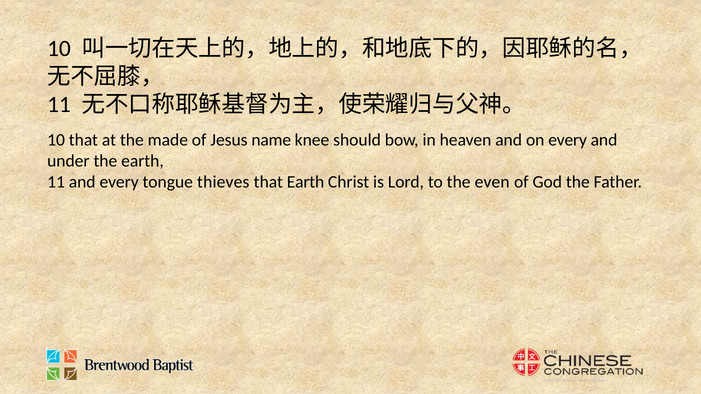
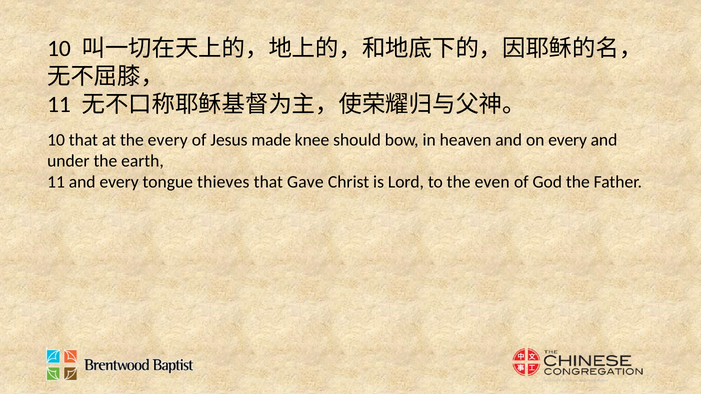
the made: made -> every (168, 140)
name: name -> made (271, 140)
that Earth: Earth -> Gave (305, 182)
